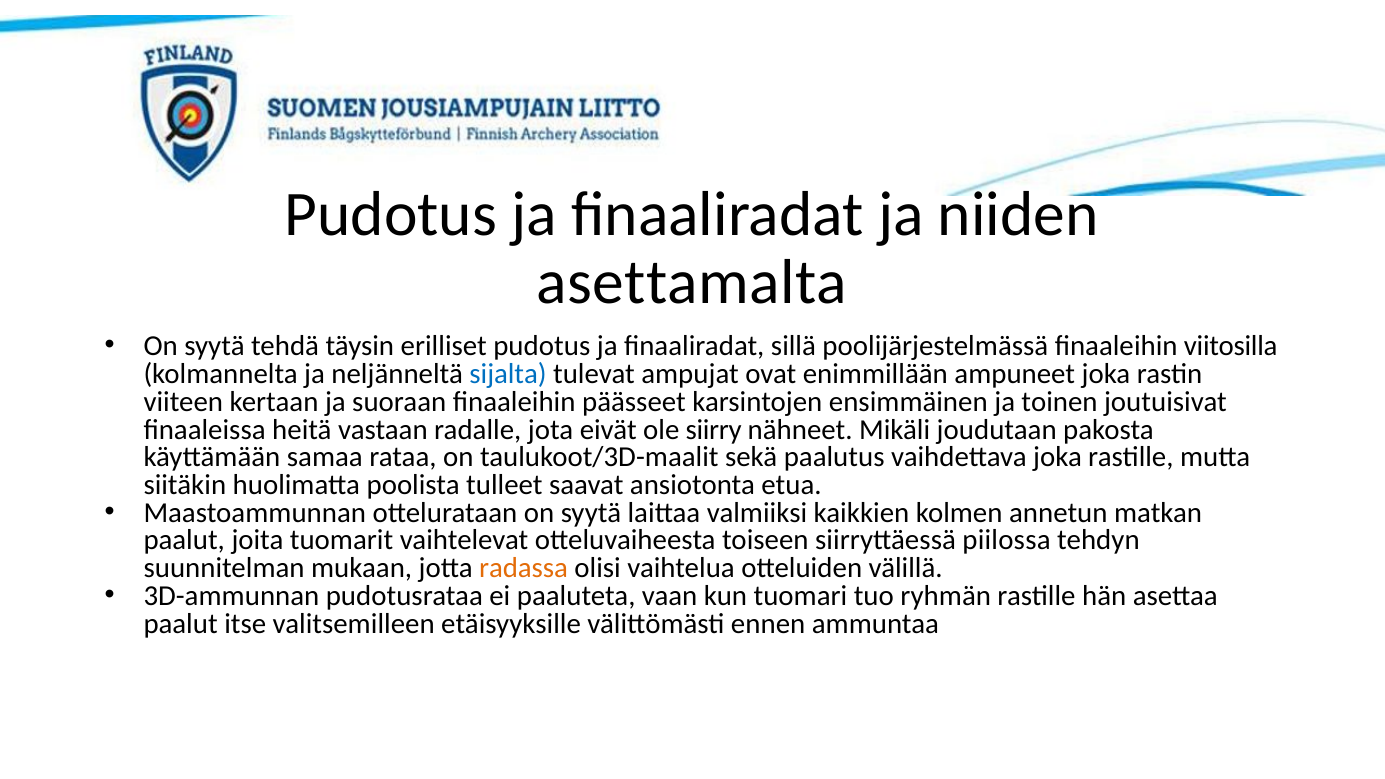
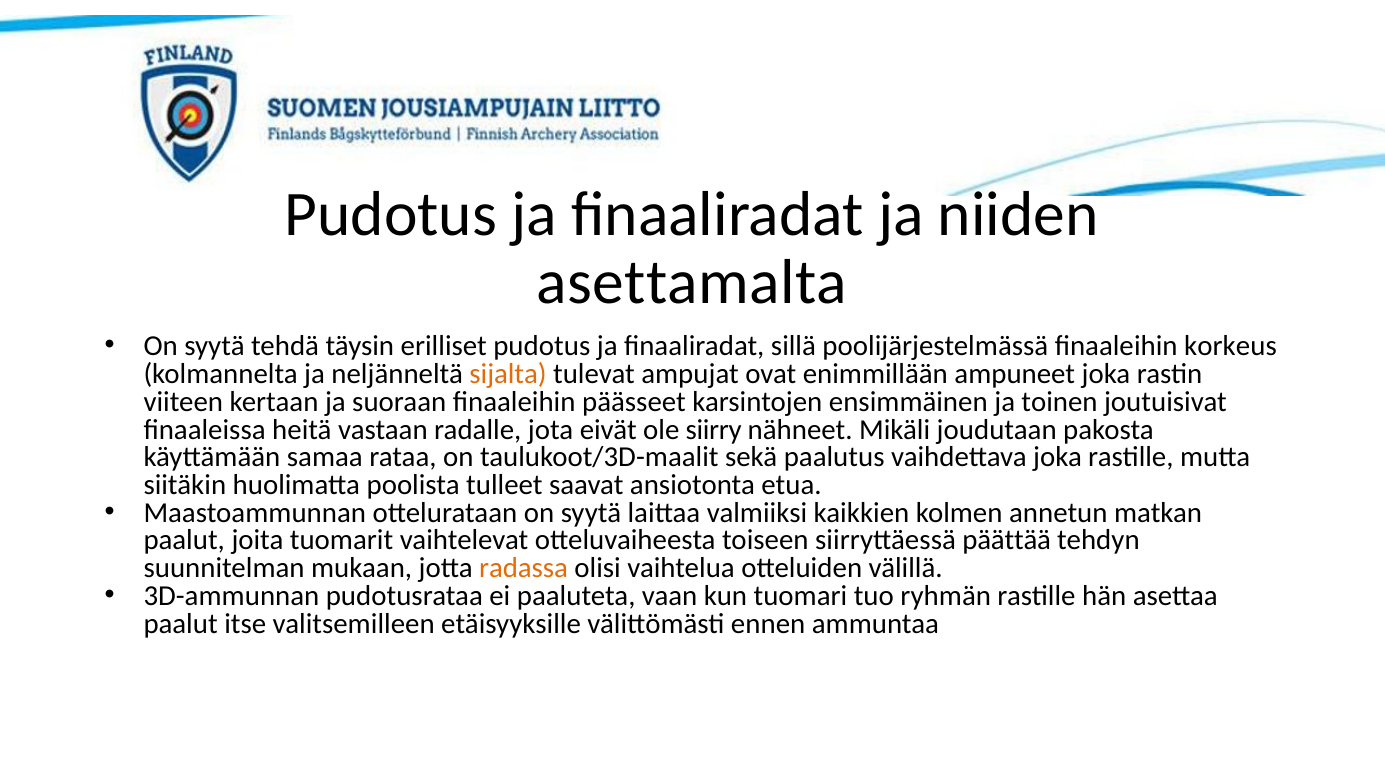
viitosilla: viitosilla -> korkeus (1231, 346)
sijalta colour: blue -> orange (508, 374)
piilossa: piilossa -> päättää (1007, 540)
